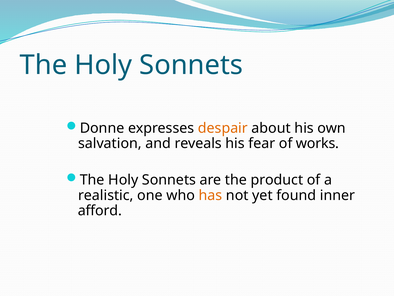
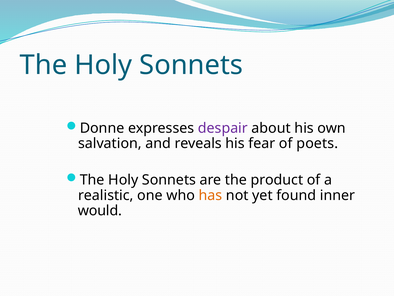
despair colour: orange -> purple (223, 128)
works: works -> poets (317, 143)
afford: afford -> would (100, 210)
